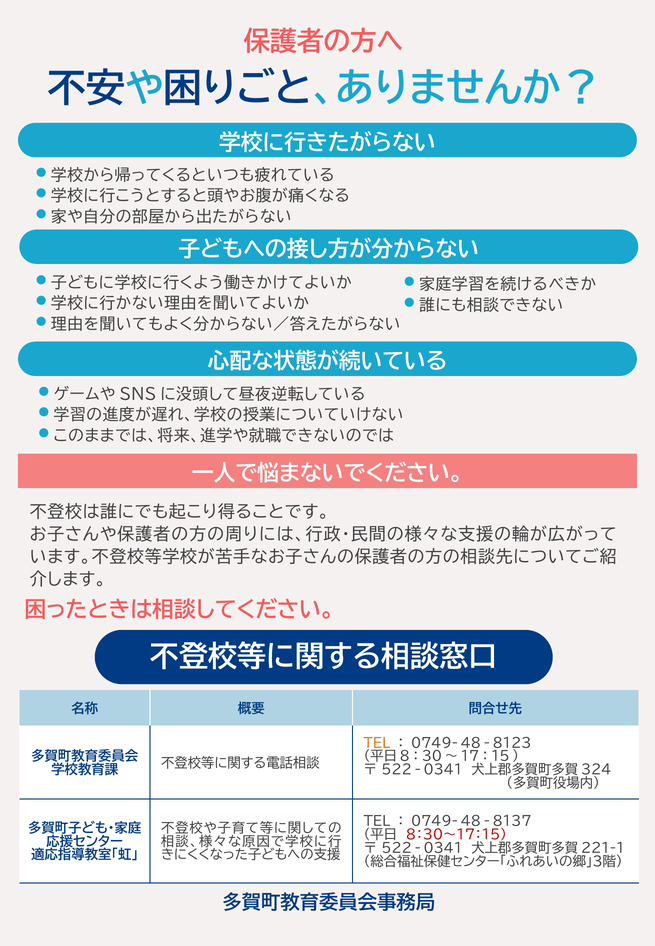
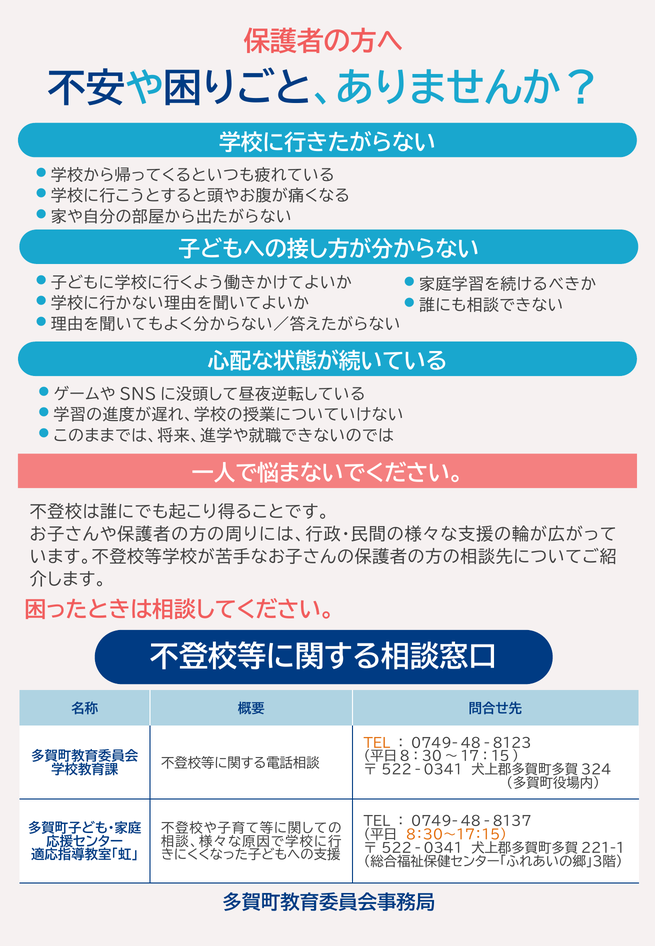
８：３０～１７：１５） colour: red -> orange (456, 835)
